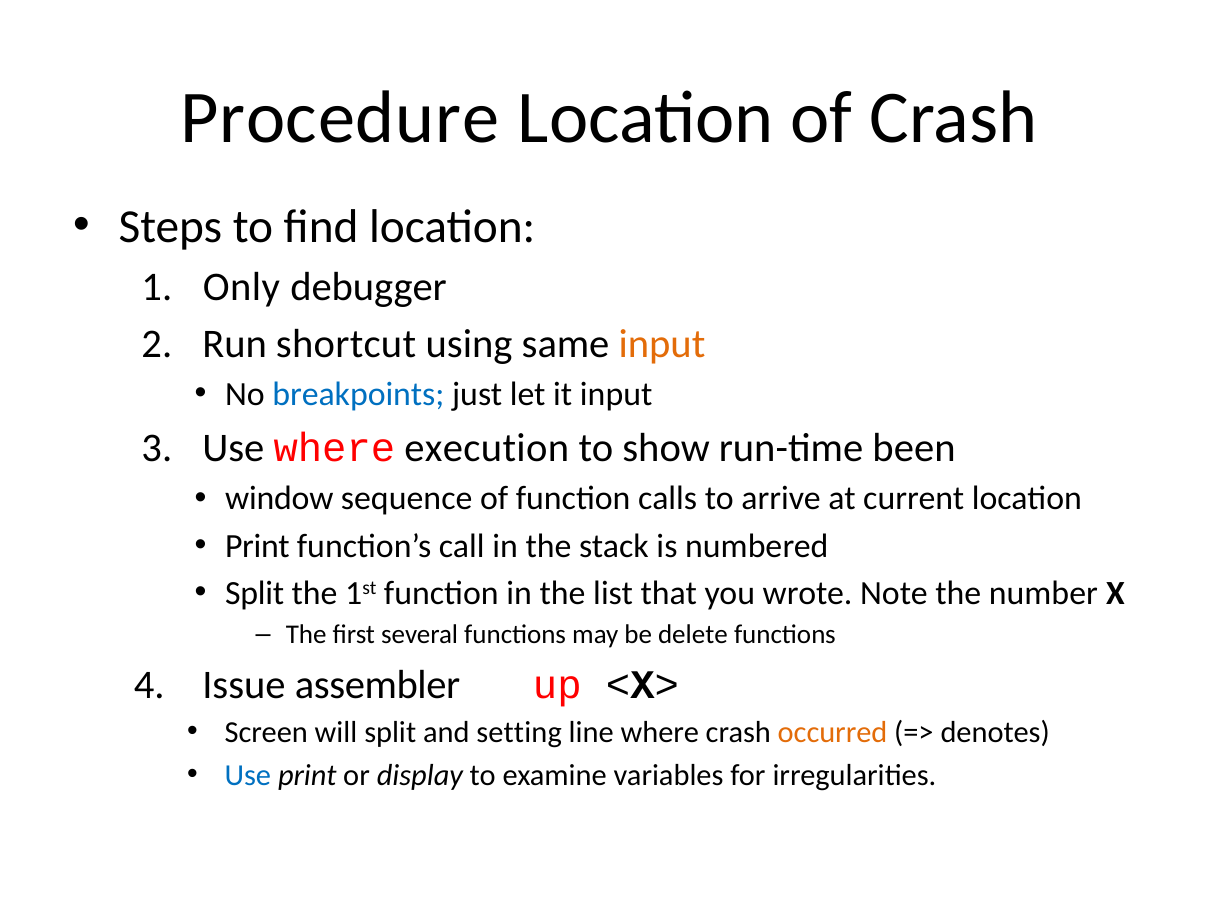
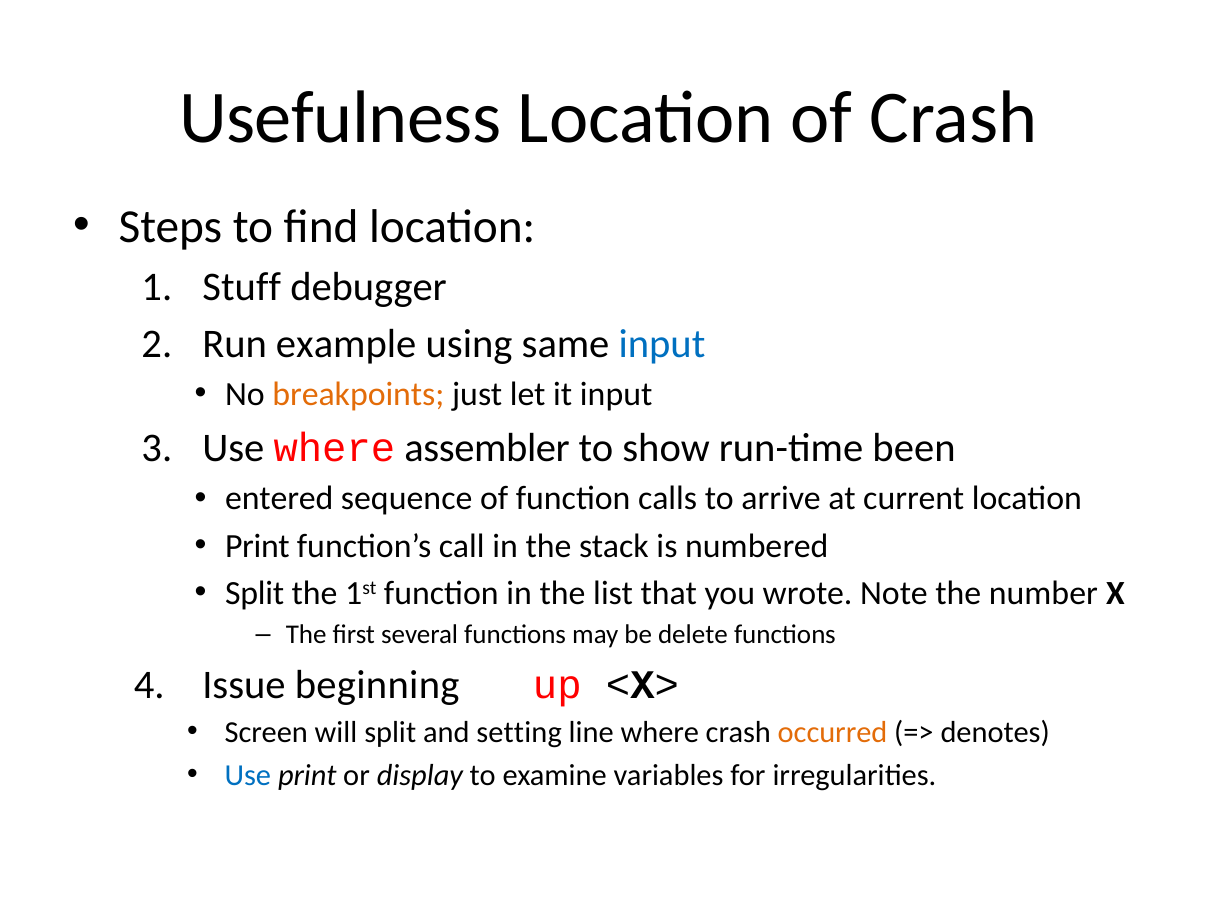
Procedure: Procedure -> Usefulness (340, 118)
Only: Only -> Stuff (242, 287)
shortcut: shortcut -> example (346, 344)
input colour: orange -> blue (662, 344)
breakpoints colour: blue -> orange (358, 395)
execution: execution -> assembler (487, 448)
window: window -> entered (279, 499)
assembler: assembler -> beginning (377, 684)
